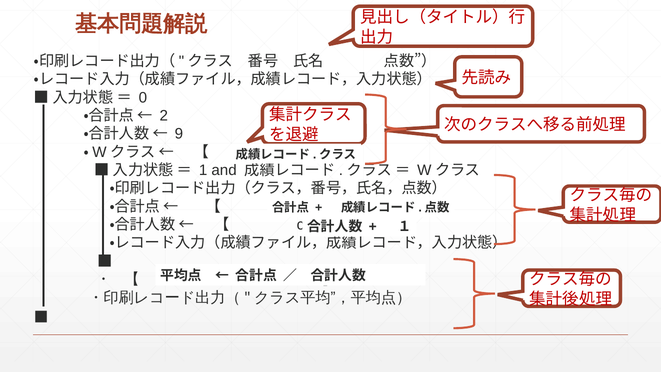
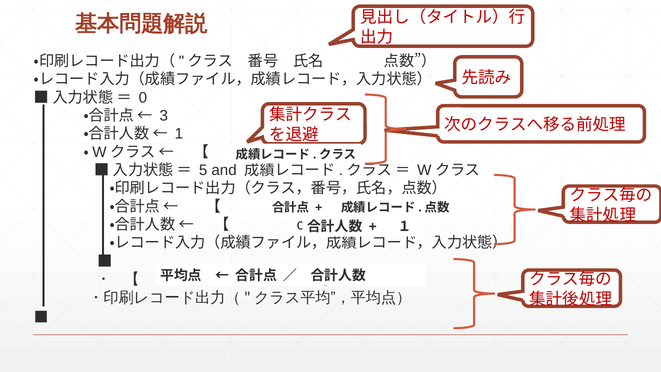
2: 2 -> 3 (164, 116)
9: 9 -> 1 (179, 134)
1: 1 -> 5 (203, 170)
